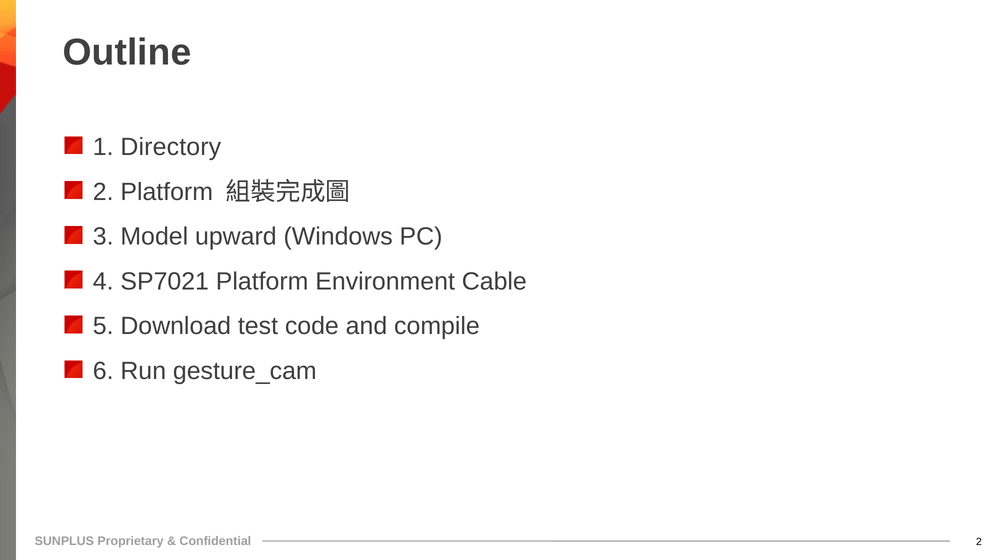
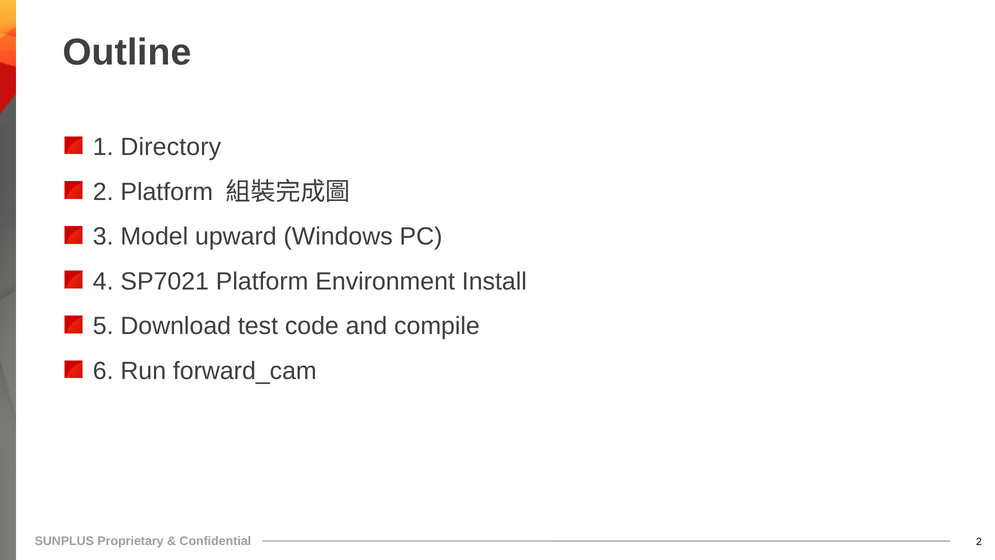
Cable: Cable -> Install (494, 281)
gesture_cam: gesture_cam -> forward_cam (245, 371)
